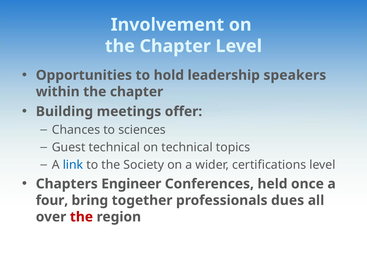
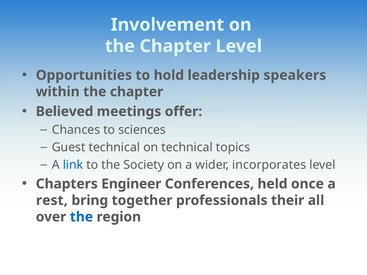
Building: Building -> Believed (65, 112)
certifications: certifications -> incorporates (269, 165)
four: four -> rest (52, 201)
dues: dues -> their (288, 201)
the colour: red -> blue (81, 217)
